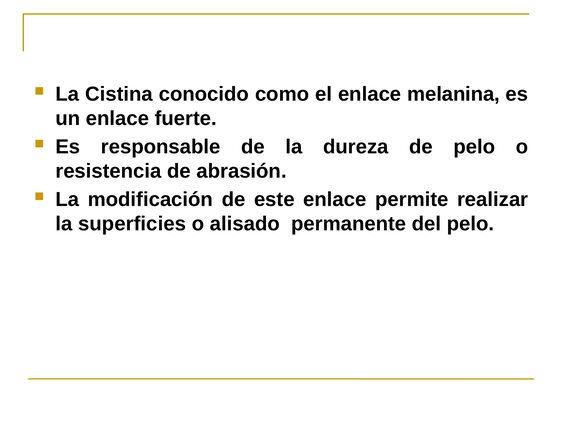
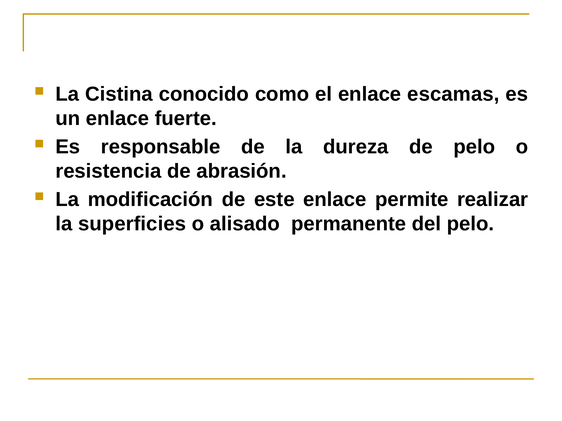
melanina: melanina -> escamas (453, 94)
